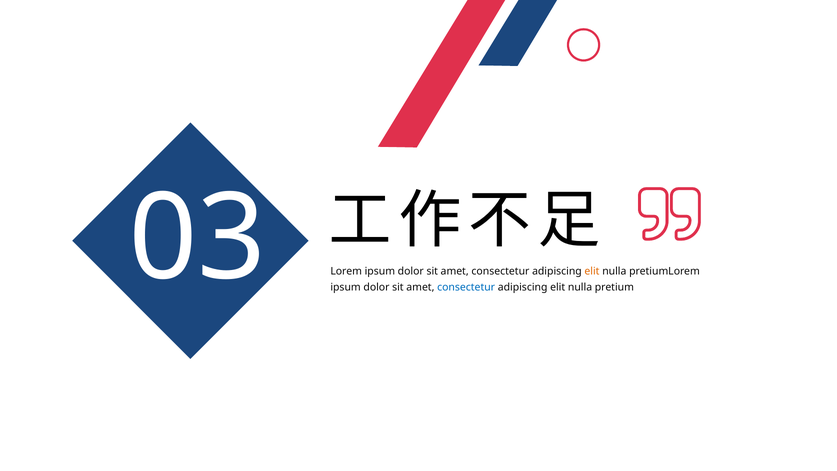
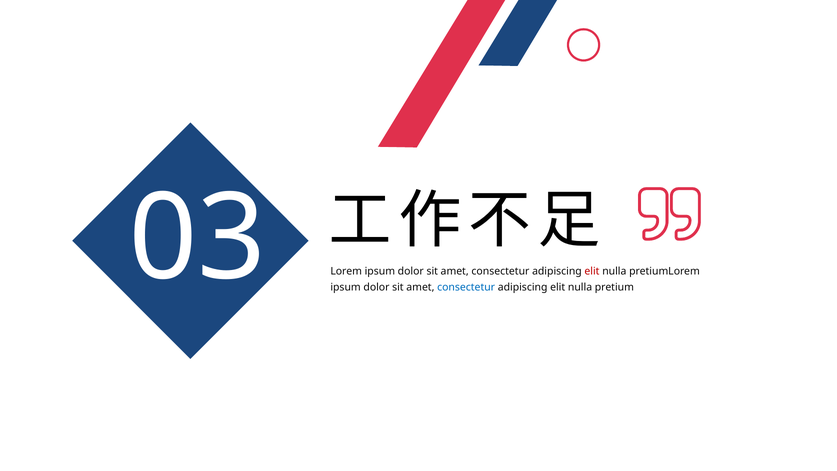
elit colour: orange -> red (592, 271)
